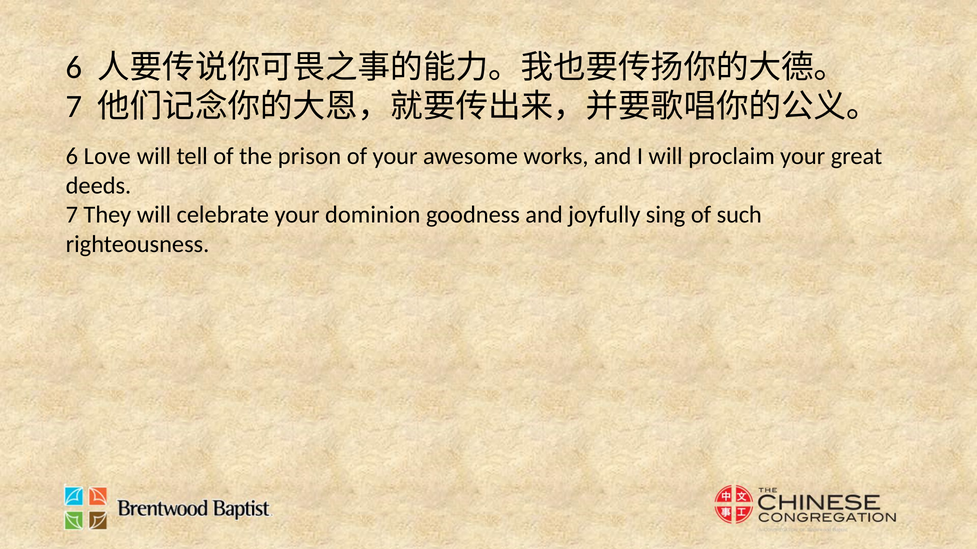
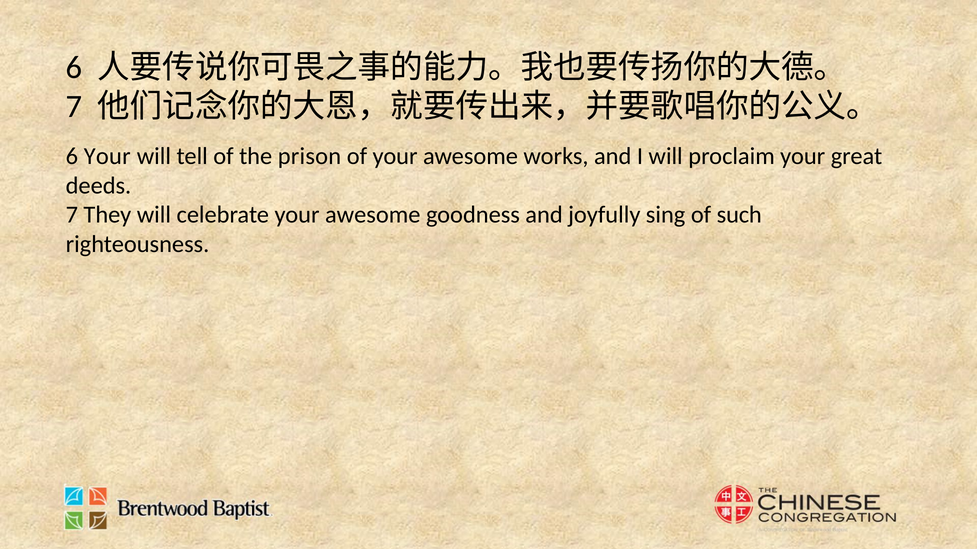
6 Love: Love -> Your (107, 156)
celebrate your dominion: dominion -> awesome (373, 215)
